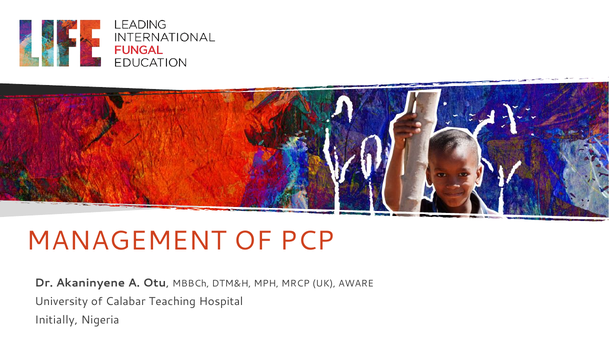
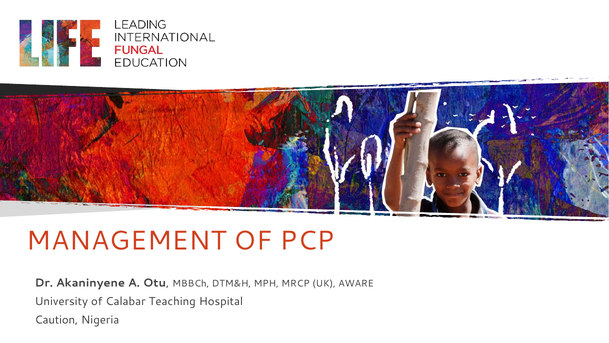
Initially: Initially -> Caution (56, 320)
